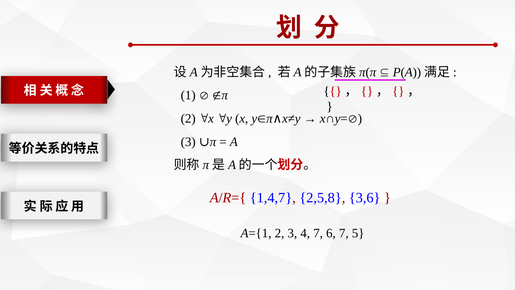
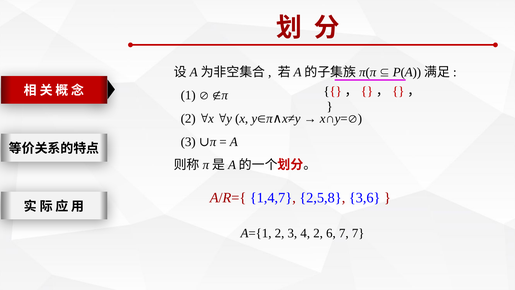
4 7: 7 -> 2 (318, 233)
7 5: 5 -> 7 (358, 233)
